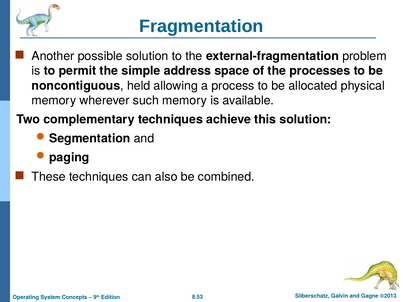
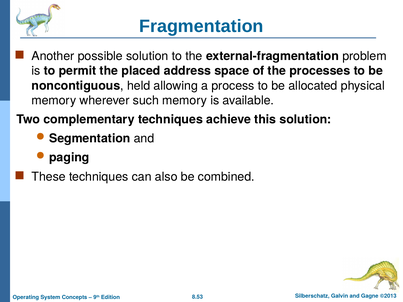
simple: simple -> placed (141, 71)
